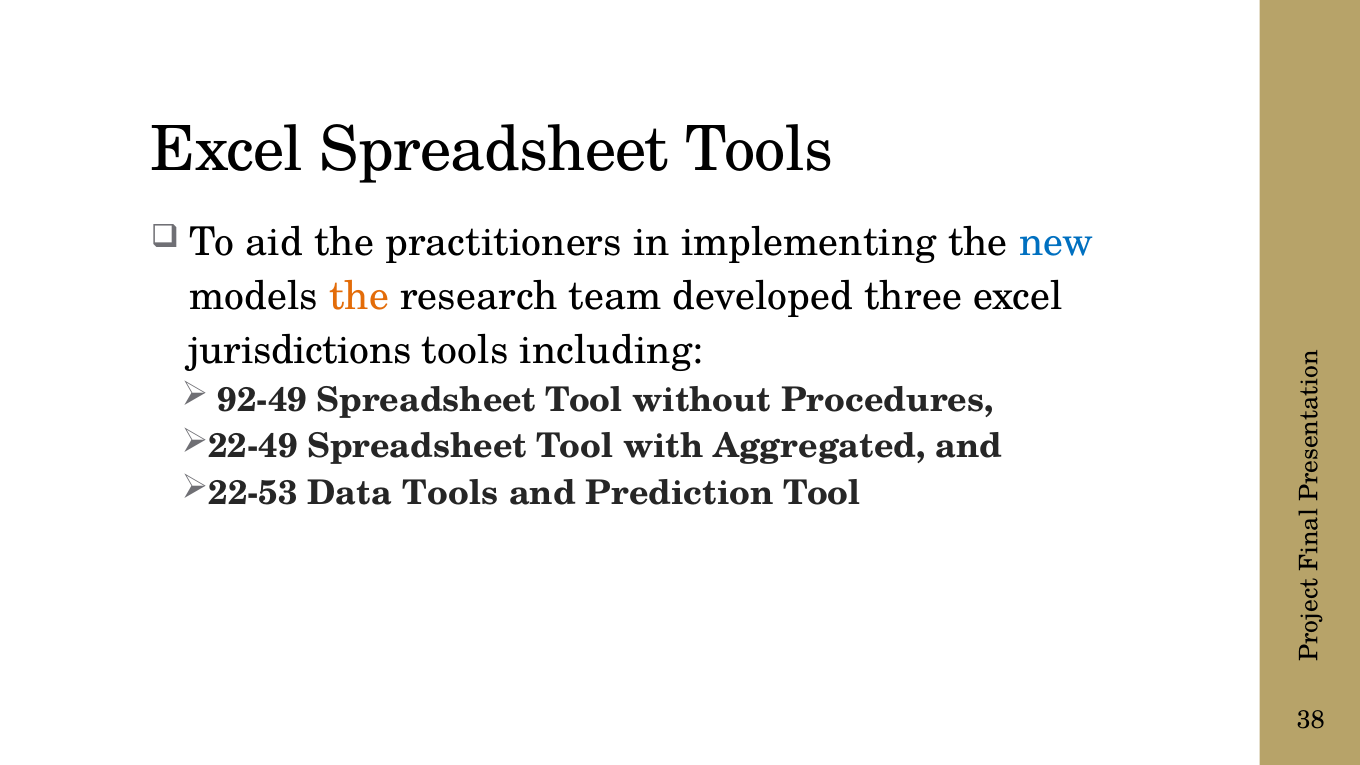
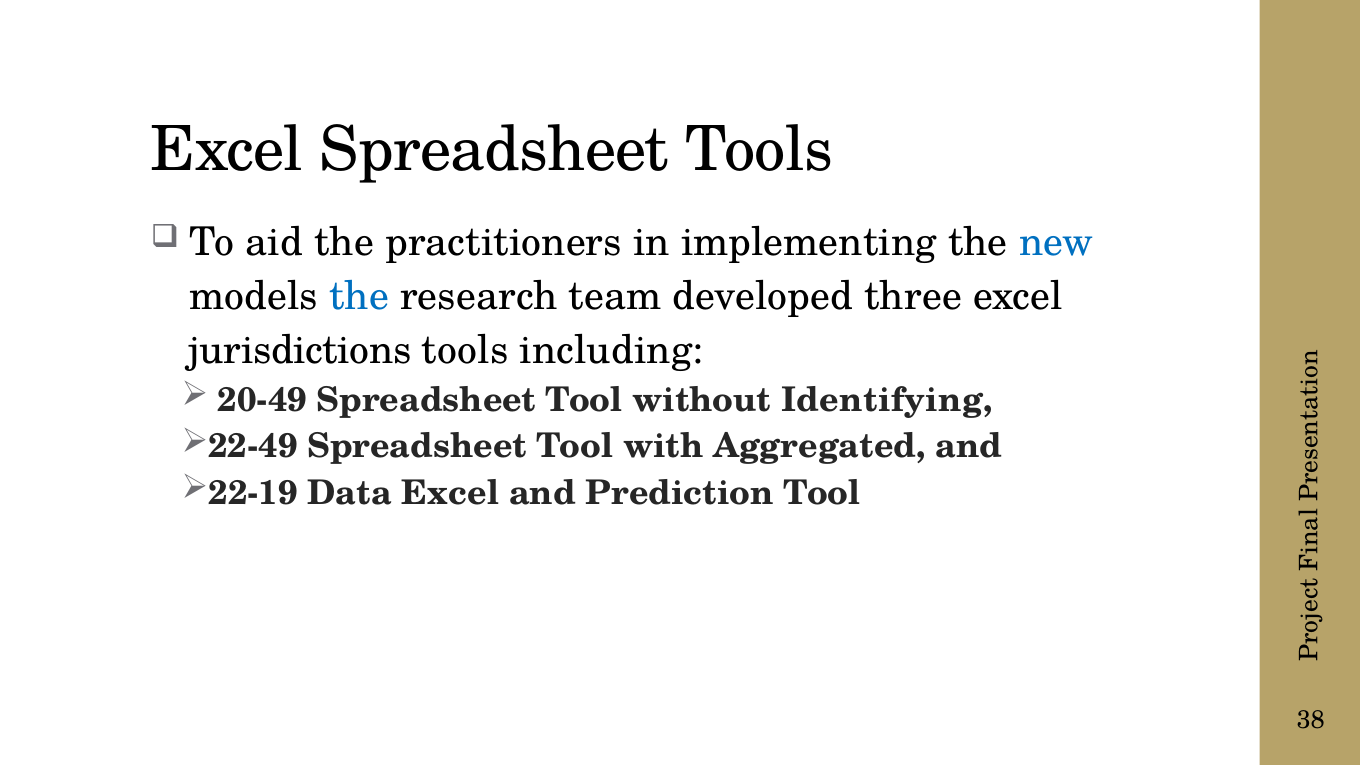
the colour: orange -> blue (359, 296)
92-49: 92-49 -> 20-49 (263, 400)
Procedures: Procedures -> Identifying (887, 400)
22-53: 22-53 -> 22-19 (253, 493)
Data Tools: Tools -> Excel (450, 493)
